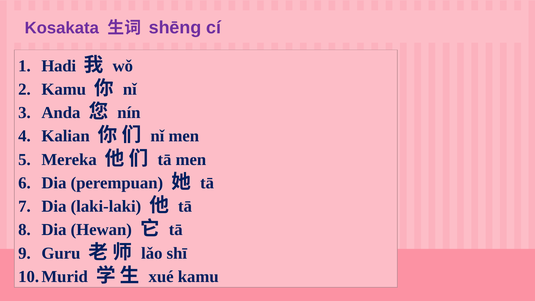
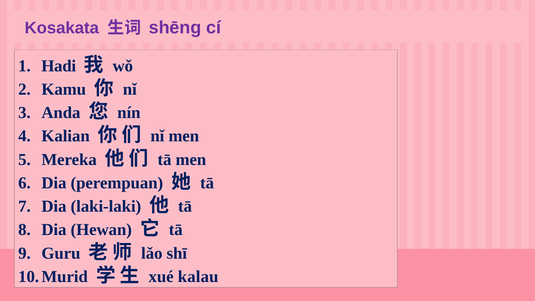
xué kamu: kamu -> kalau (198, 277)
